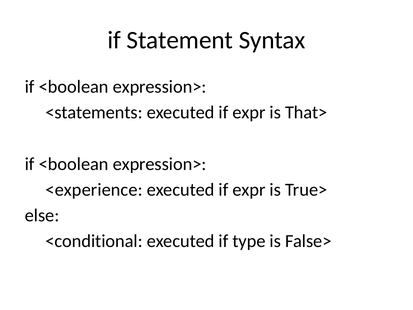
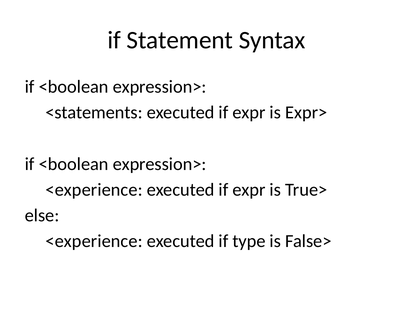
That>: That> -> Expr> (306, 112)
<conditional: <conditional -> <experience (94, 241)
